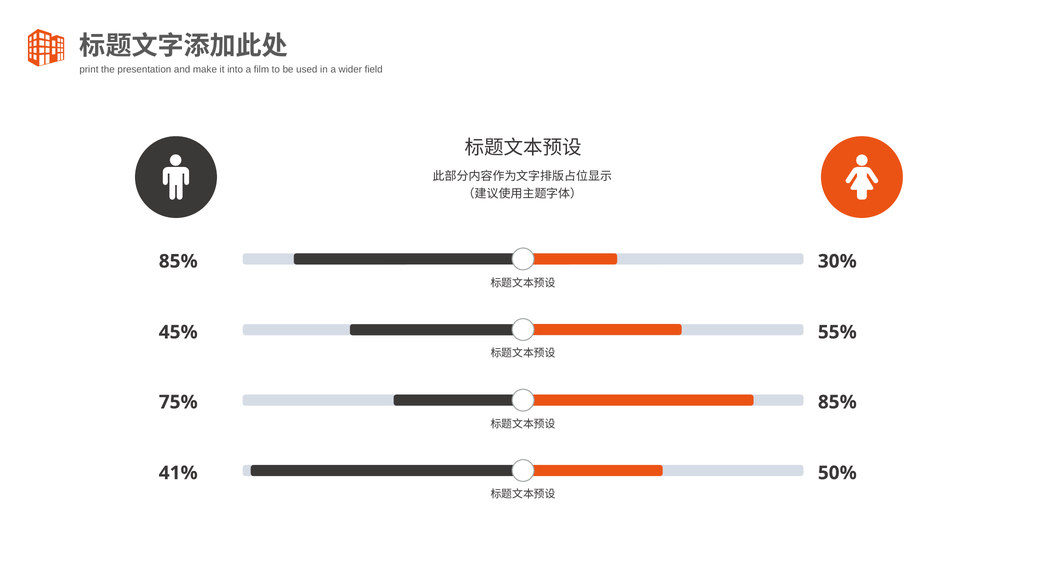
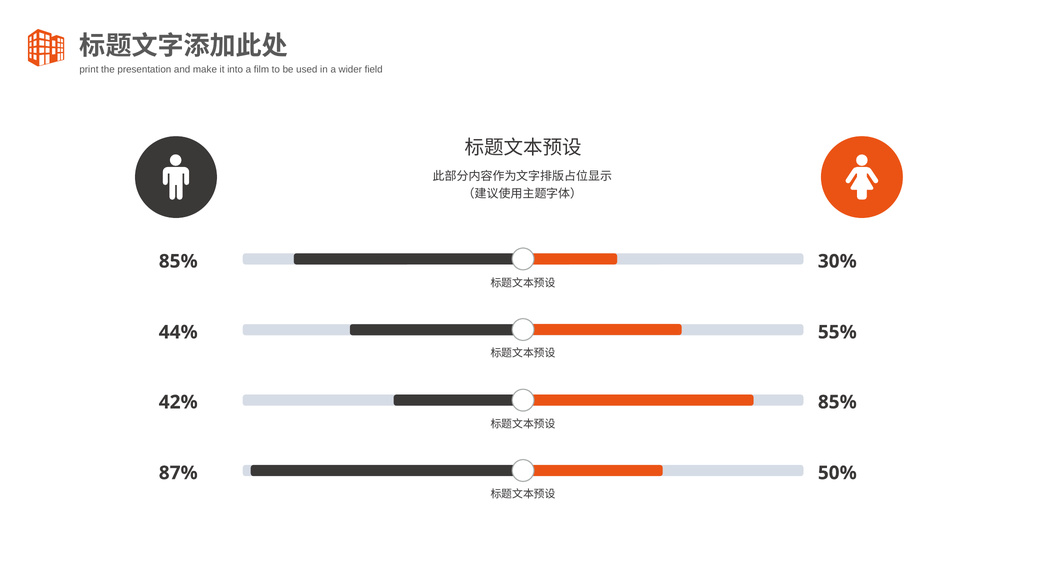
45%: 45% -> 44% (178, 333)
75%: 75% -> 42% (178, 403)
41%: 41% -> 87% (178, 473)
